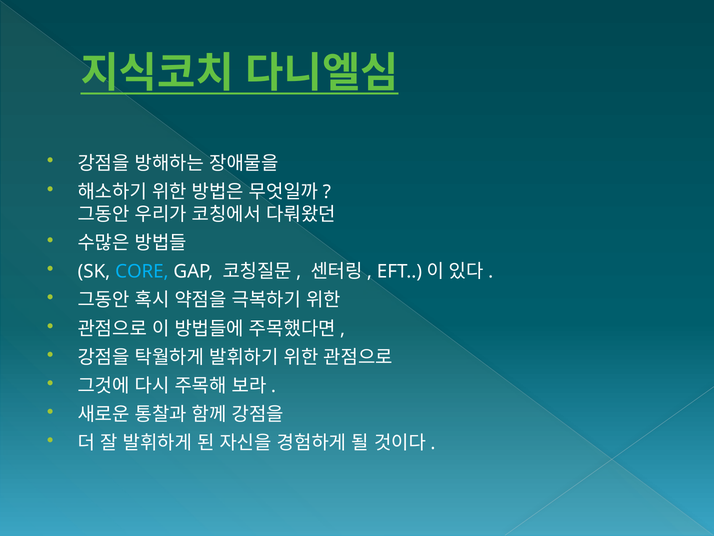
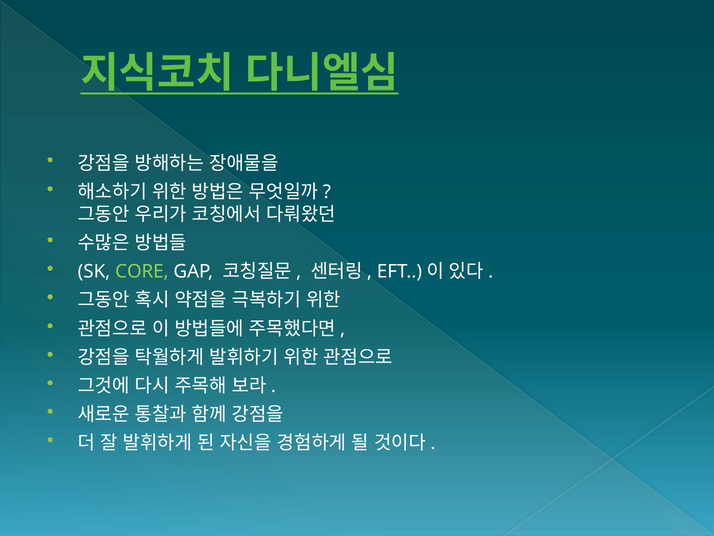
CORE colour: light blue -> light green (142, 271)
